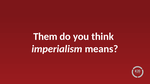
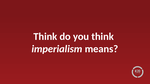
Them: Them -> Think (45, 37)
